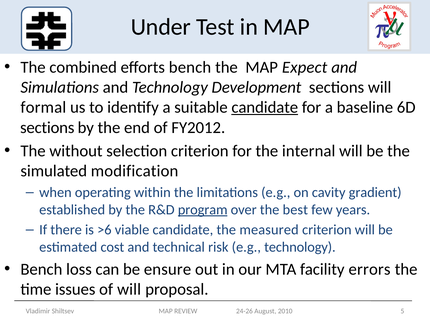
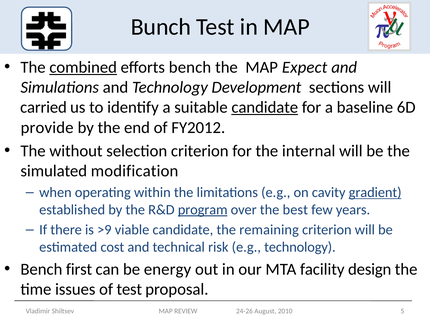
Under: Under -> Bunch (161, 27)
combined underline: none -> present (83, 67)
formal: formal -> carried (43, 107)
sections: sections -> provide (47, 127)
gradient underline: none -> present (375, 192)
>6: >6 -> >9 (104, 229)
measured: measured -> remaining (269, 229)
loss: loss -> first (79, 269)
ensure: ensure -> energy (168, 269)
errors: errors -> design (370, 269)
of will: will -> test (129, 289)
